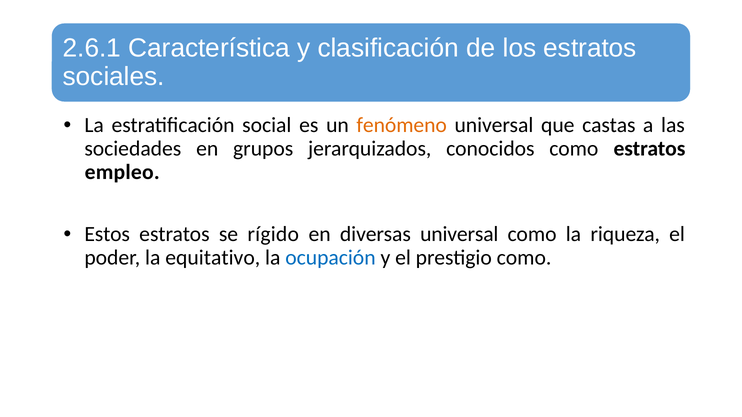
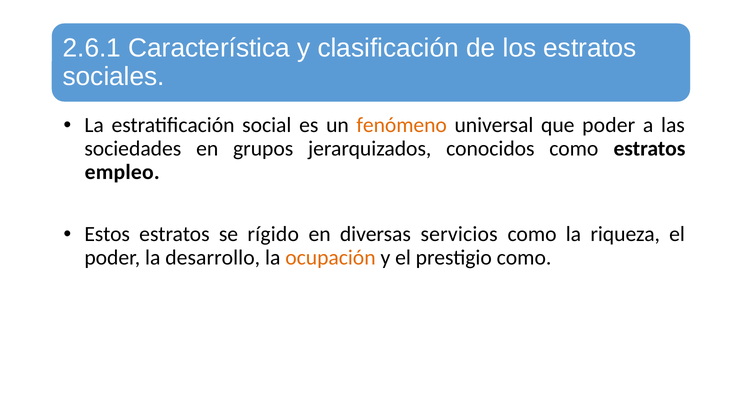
que castas: castas -> poder (609, 125)
diversas universal: universal -> servicios (459, 234)
equitativo: equitativo -> desarrollo (213, 258)
ocupación colour: blue -> orange (330, 258)
